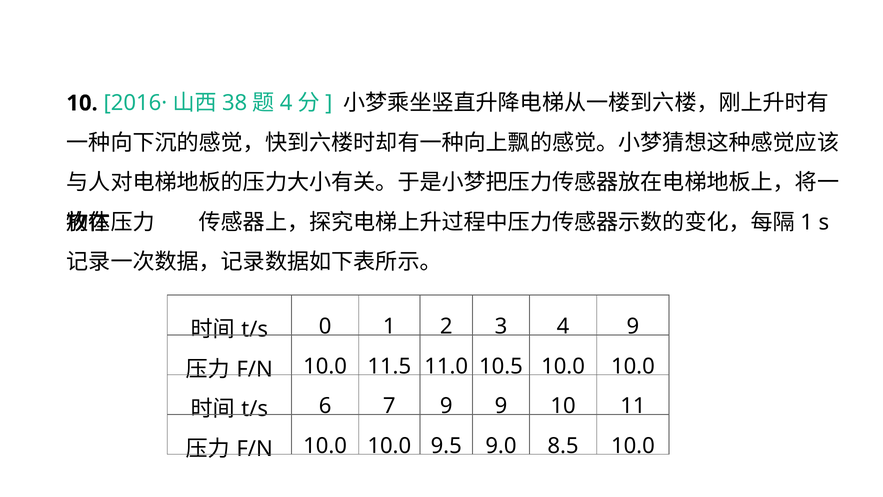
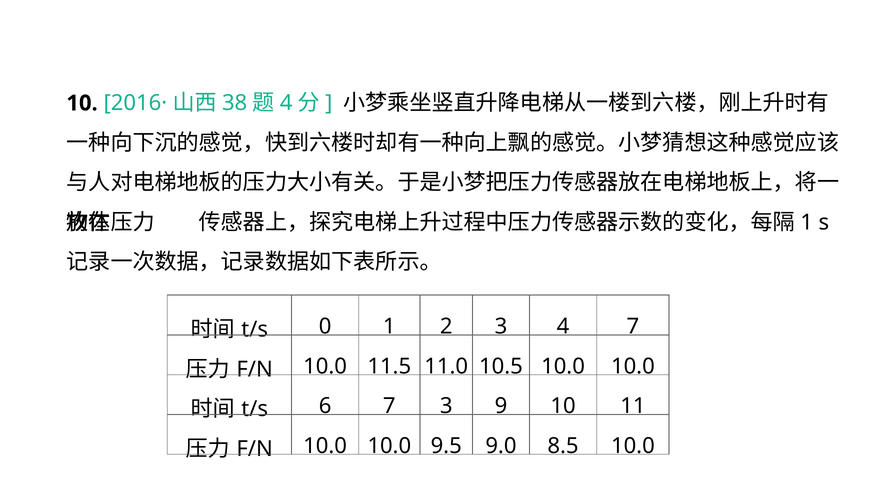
4 9: 9 -> 7 (633, 326)
7 9: 9 -> 3 (446, 406)
